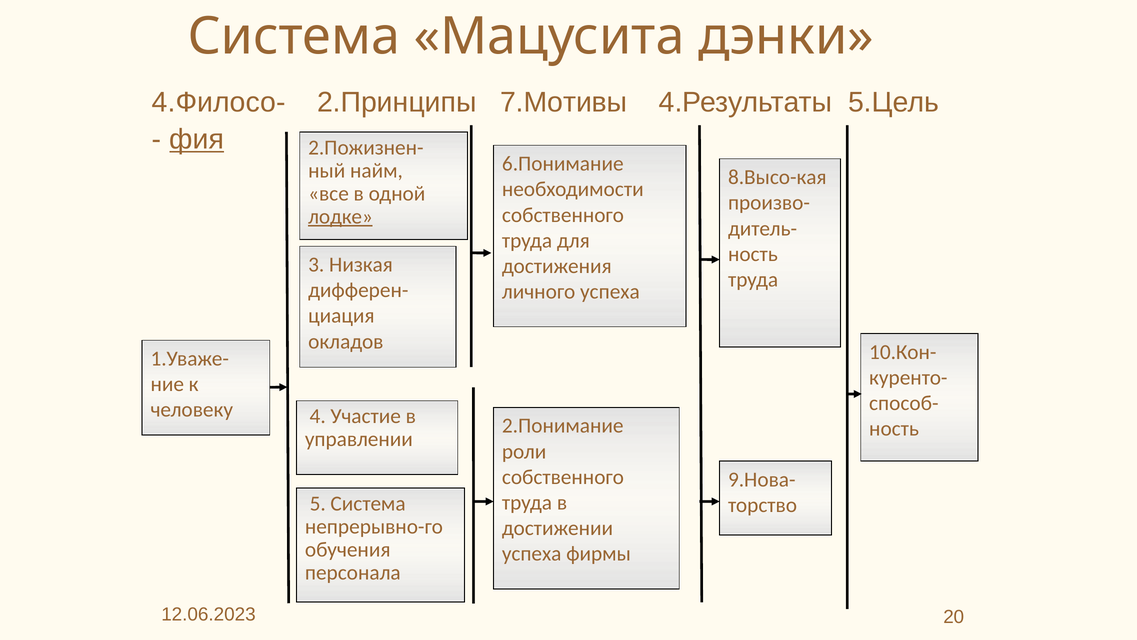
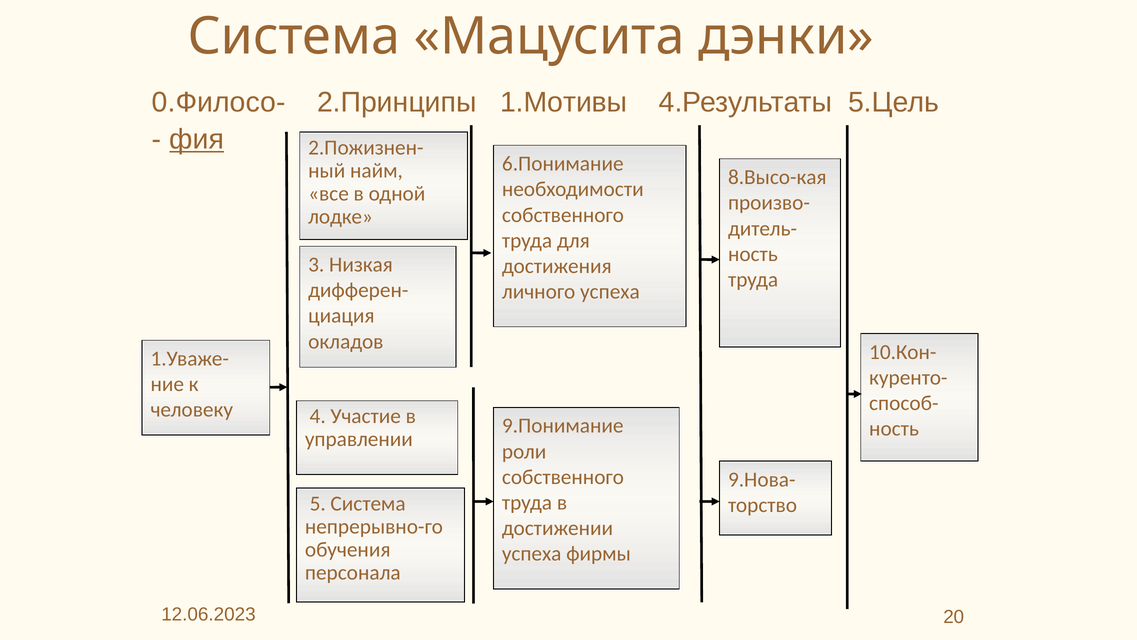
4.Филосо-: 4.Филосо- -> 0.Филосо- (219, 102)
7.Мотивы: 7.Мотивы -> 1.Мотивы (564, 102)
лодке underline: present -> none (341, 216)
2.Понимание: 2.Понимание -> 9.Понимание (563, 426)
